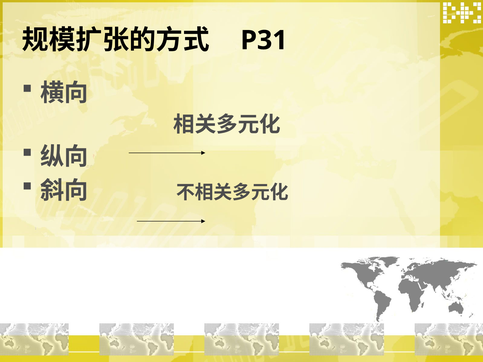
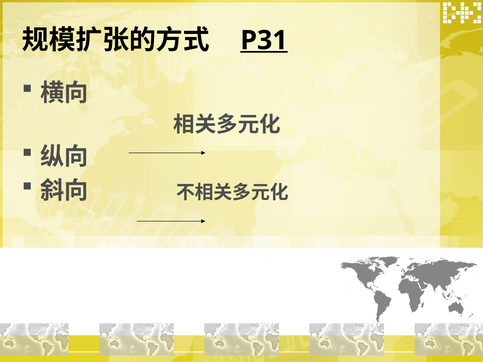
P31 underline: none -> present (264, 40)
